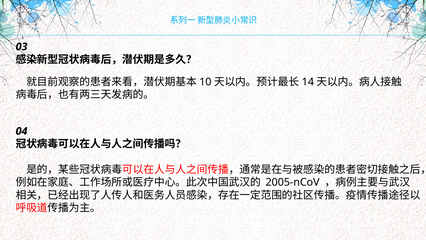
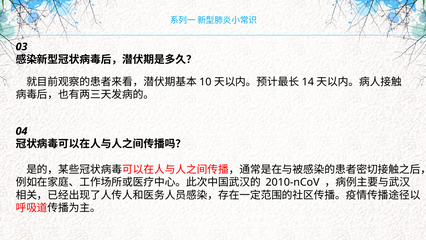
2005-nCoV: 2005-nCoV -> 2010-nCoV (293, 182)
